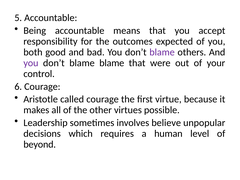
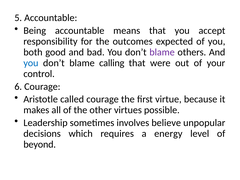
you colour: purple -> blue (31, 63)
blame blame: blame -> calling (112, 63)
human: human -> energy (168, 134)
